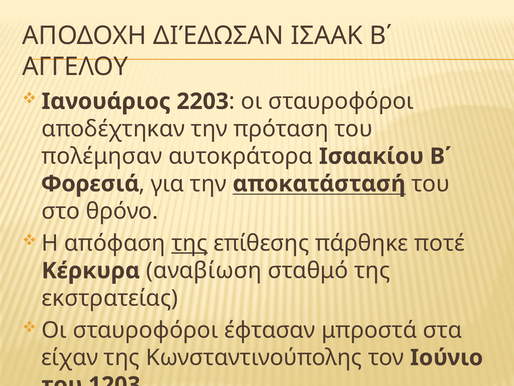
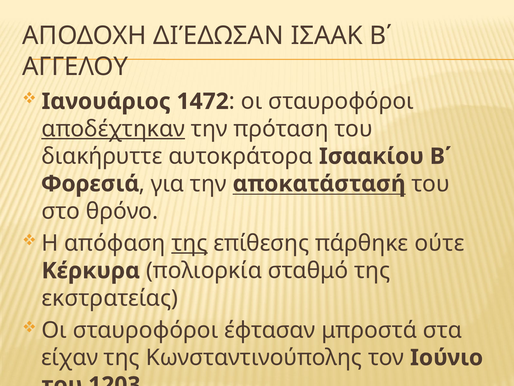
2203: 2203 -> 1472 (203, 101)
αποδέχτηκαν underline: none -> present (113, 129)
πολέμησαν: πολέμησαν -> διακήρυττε (102, 156)
ποτέ: ποτέ -> ούτε (440, 243)
αναβίωση: αναβίωση -> πολιορκία (204, 270)
